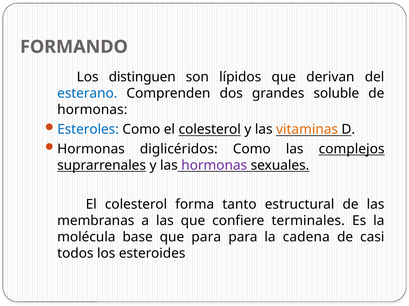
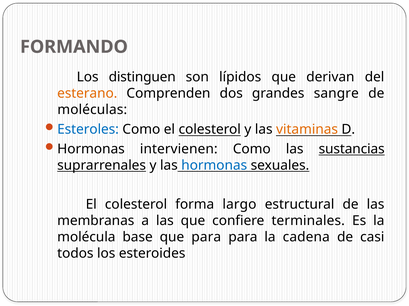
esterano colour: blue -> orange (87, 94)
soluble: soluble -> sangre (336, 94)
hormonas: hormonas -> moléculas (92, 110)
diglicéridos: diglicéridos -> intervienen (179, 149)
complejos: complejos -> sustancias (352, 149)
hormonas colour: purple -> blue (214, 166)
tanto: tanto -> largo (239, 205)
